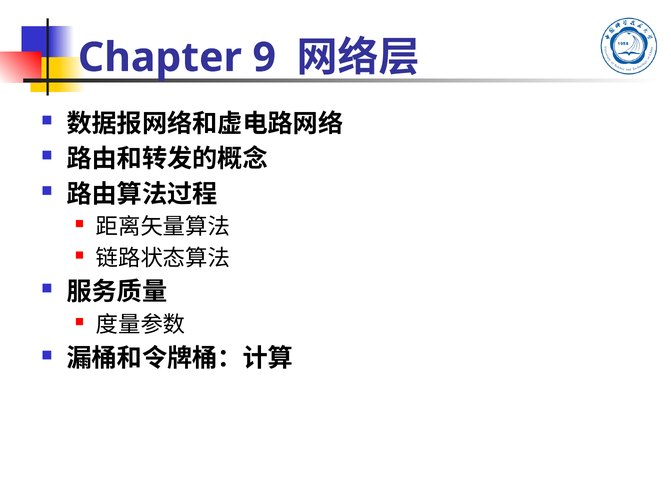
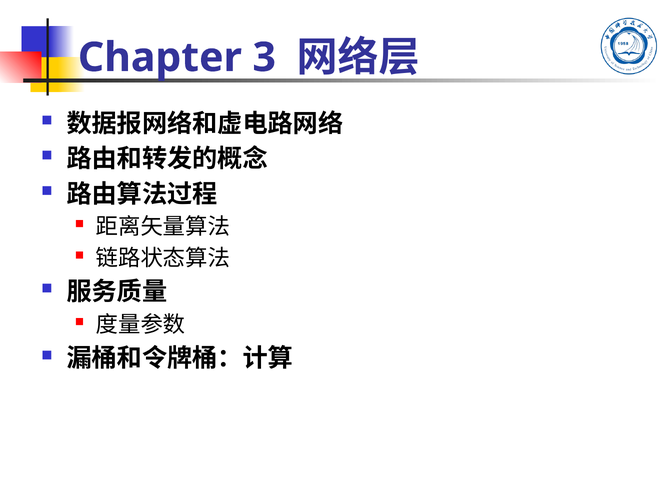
9: 9 -> 3 (264, 58)
